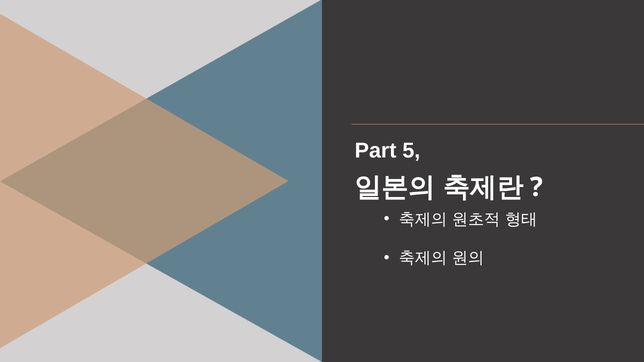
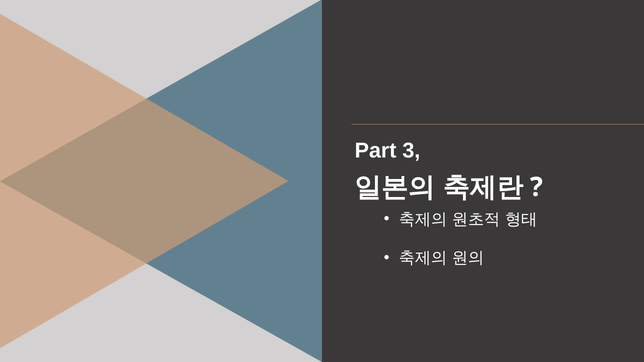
5: 5 -> 3 (411, 151)
